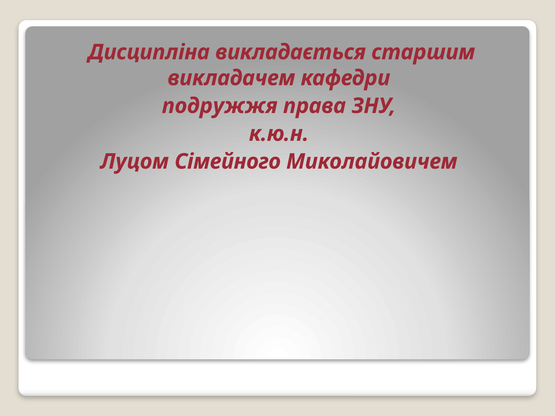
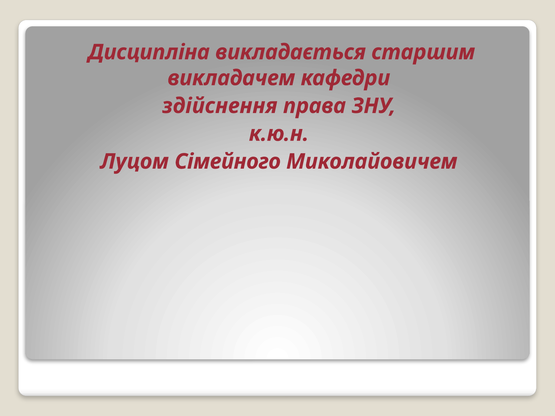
подружжя: подружжя -> здійснення (220, 106)
